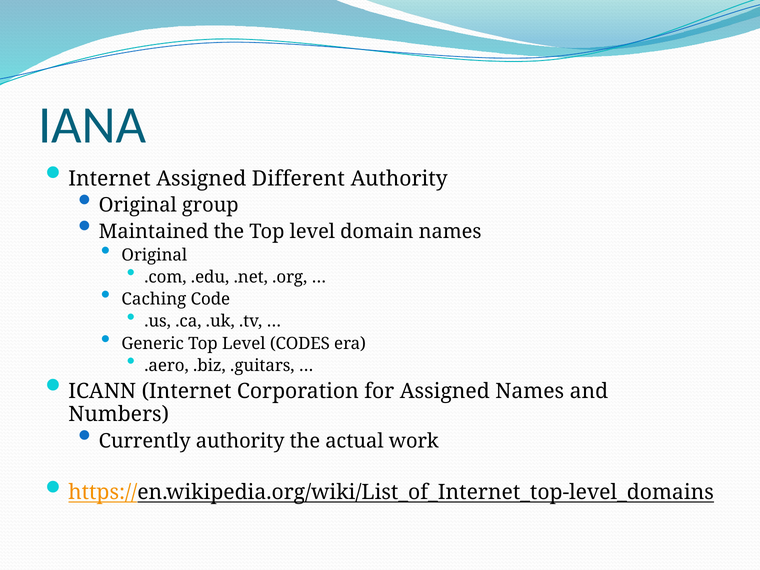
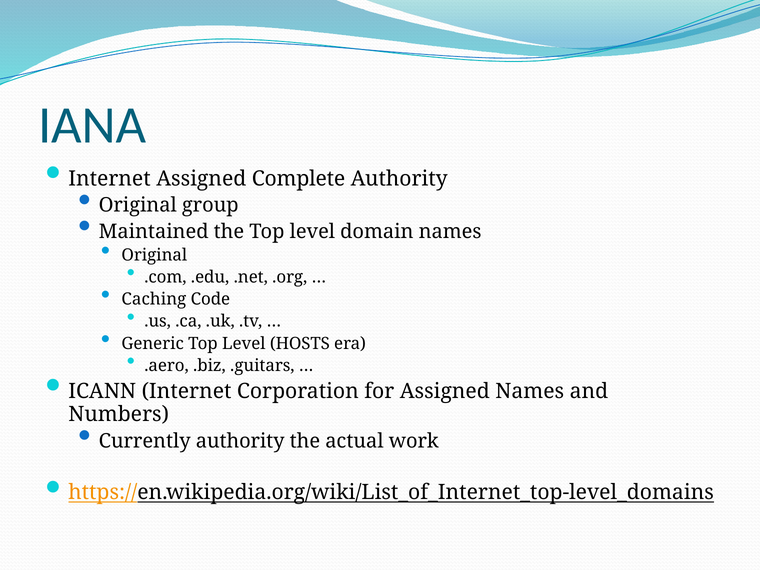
Different: Different -> Complete (299, 179)
CODES: CODES -> HOSTS (300, 343)
